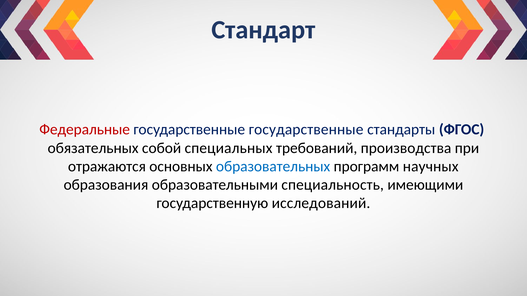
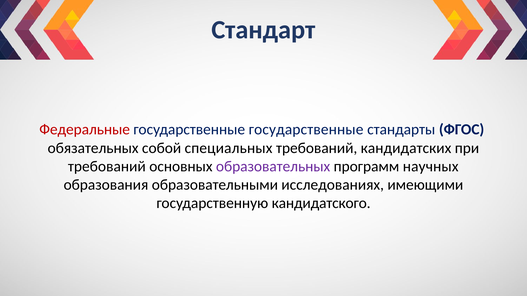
производства: производства -> кандидатских (406, 148)
отражаются: отражаются -> требований (107, 167)
образовательных colour: blue -> purple (273, 167)
специальность: специальность -> исследованиях (333, 185)
исследований: исследований -> кандидатского (321, 204)
